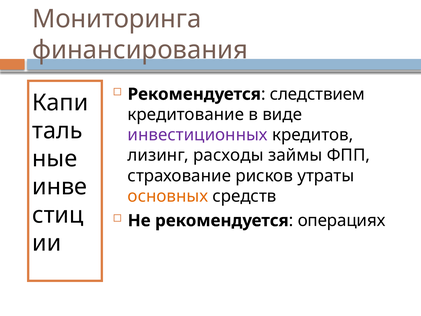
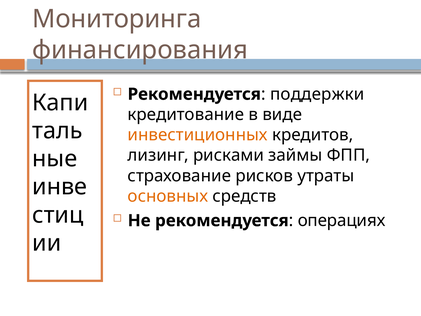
следствием: следствием -> поддержки (317, 94)
инвестиционных colour: purple -> orange (198, 135)
расходы: расходы -> рисками (228, 155)
